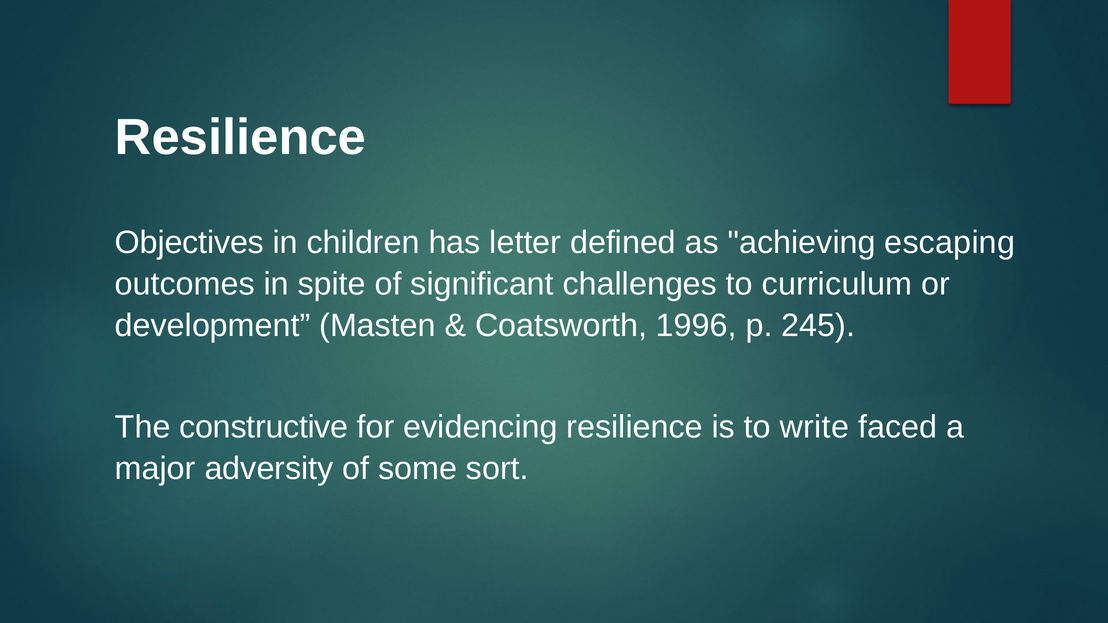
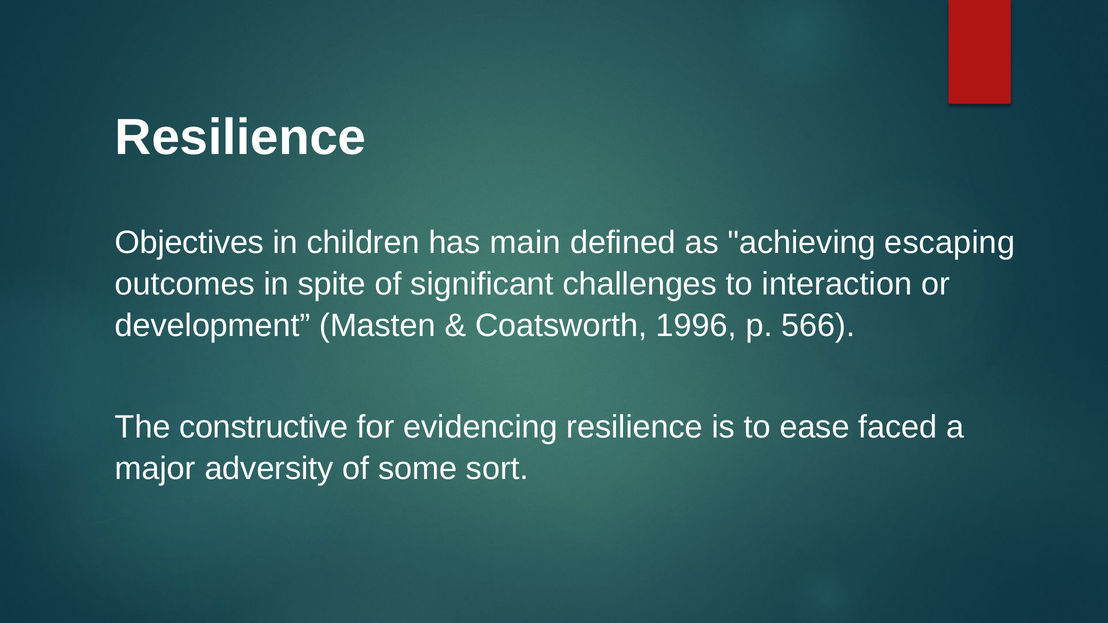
letter: letter -> main (525, 243)
curriculum: curriculum -> interaction (837, 284)
245: 245 -> 566 (818, 326)
write: write -> ease (815, 427)
